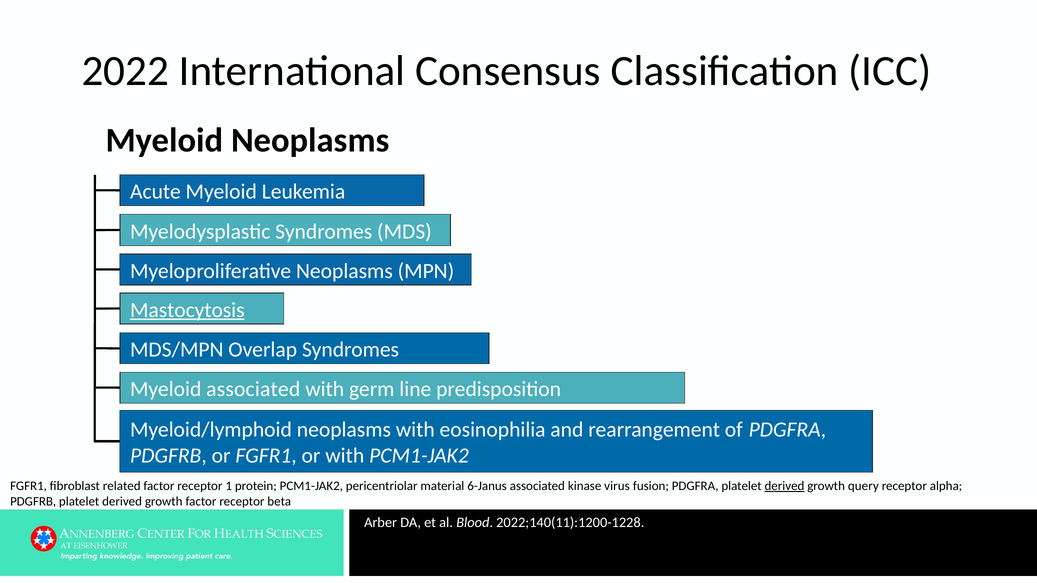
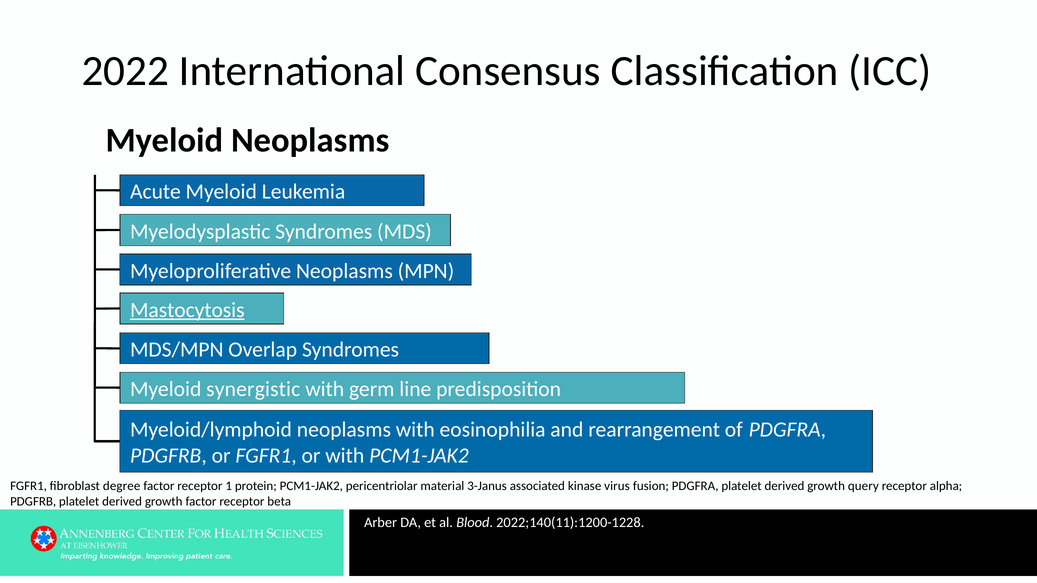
Myeloid associated: associated -> synergistic (253, 389)
related: related -> degree (122, 486)
6-Janus: 6-Janus -> 3-Janus (487, 486)
derived underline: present -> none (784, 486)
